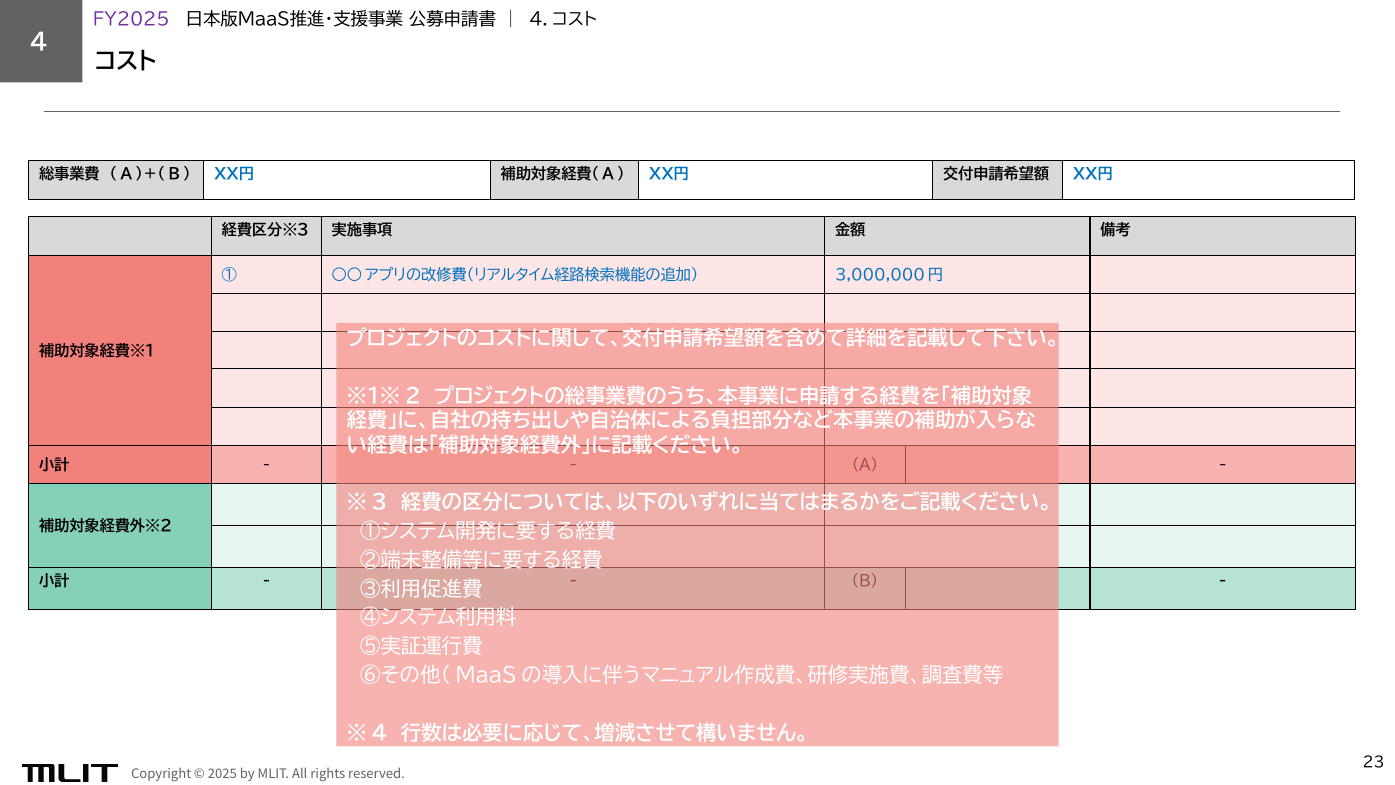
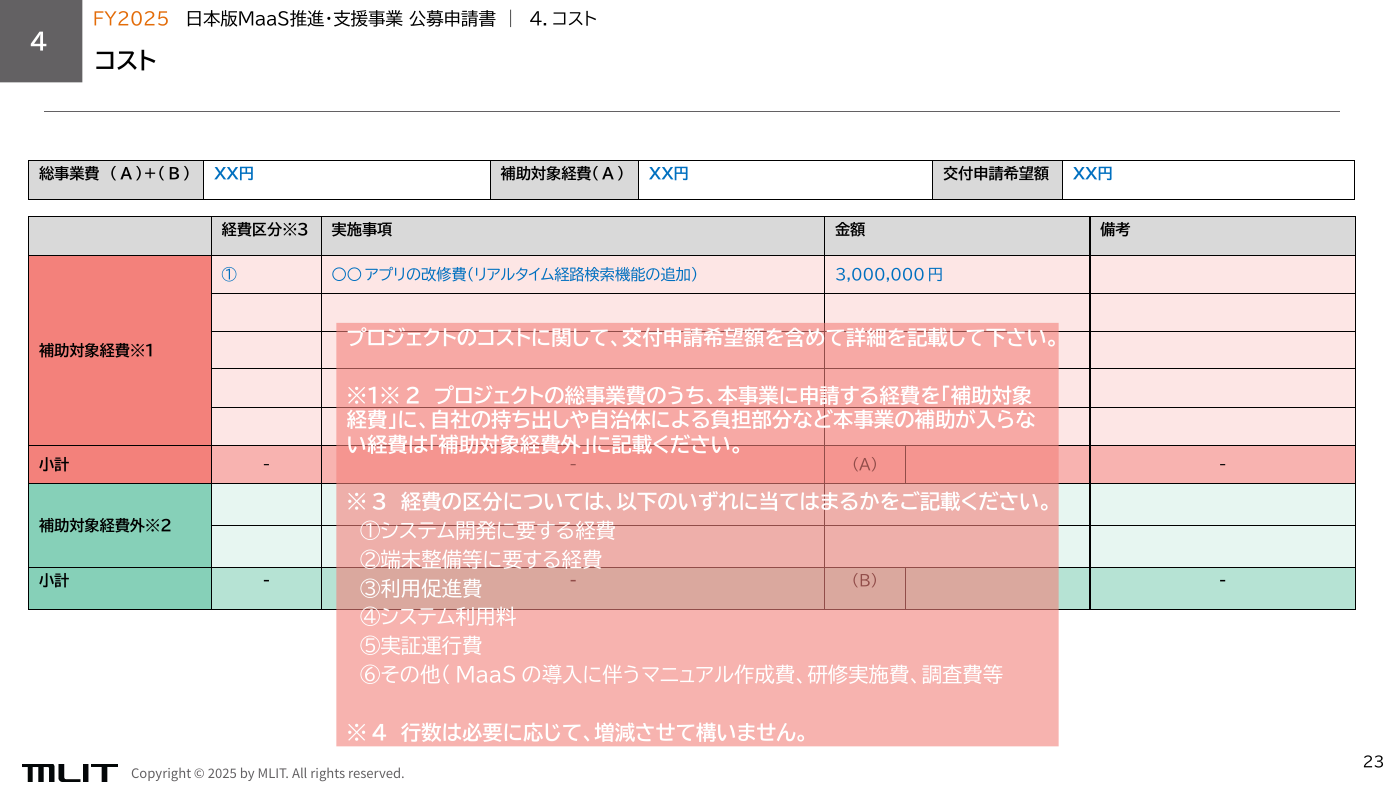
FY2025 colour: purple -> orange (131, 20)
